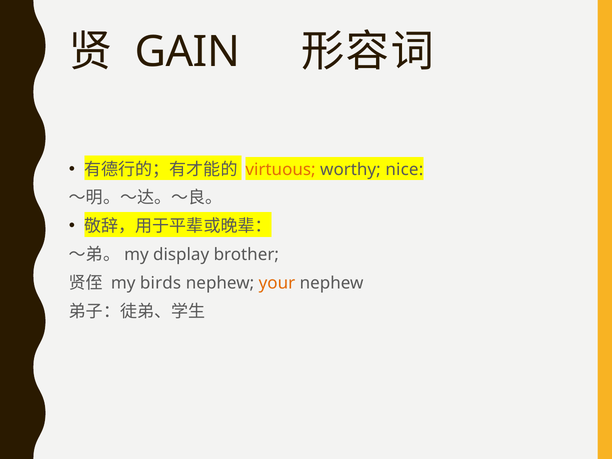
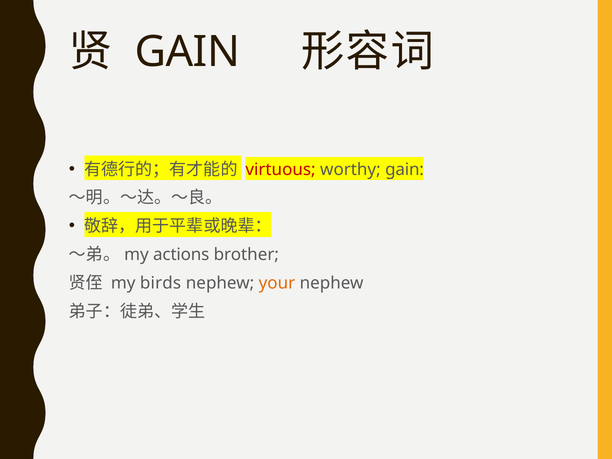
virtuous colour: orange -> red (281, 169)
worthy nice: nice -> gain (405, 169)
display: display -> actions (181, 255)
